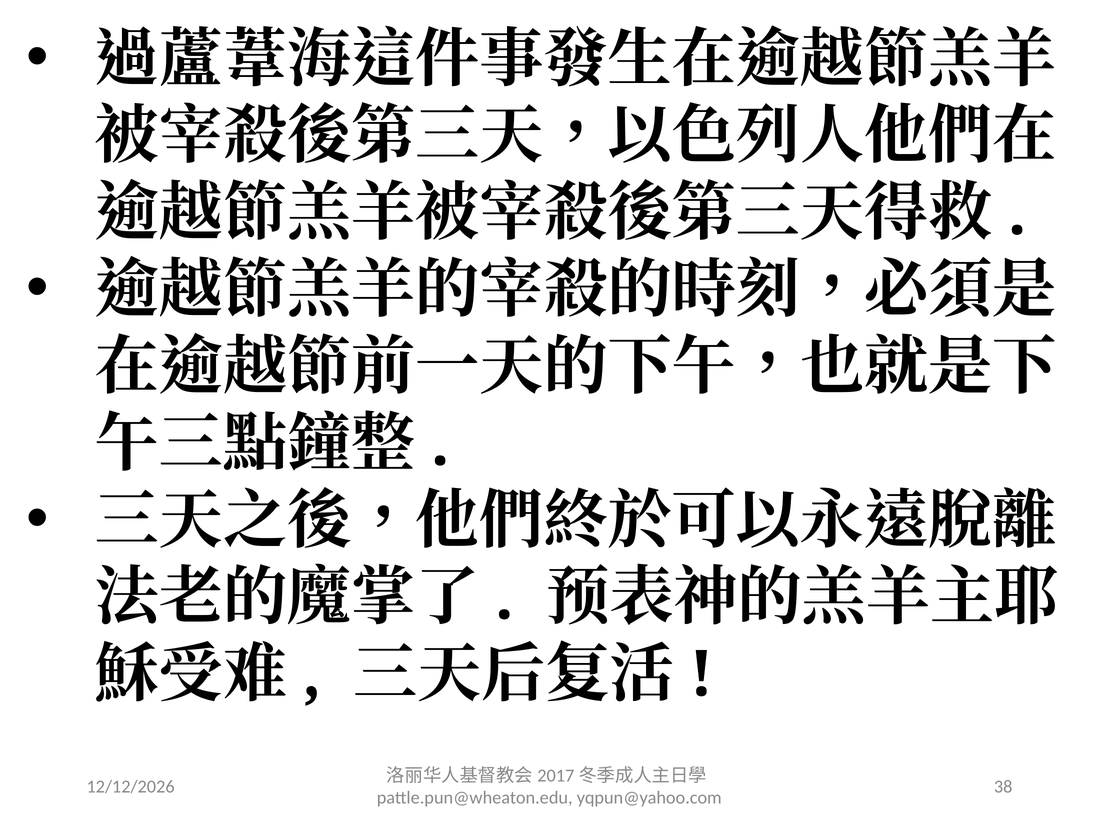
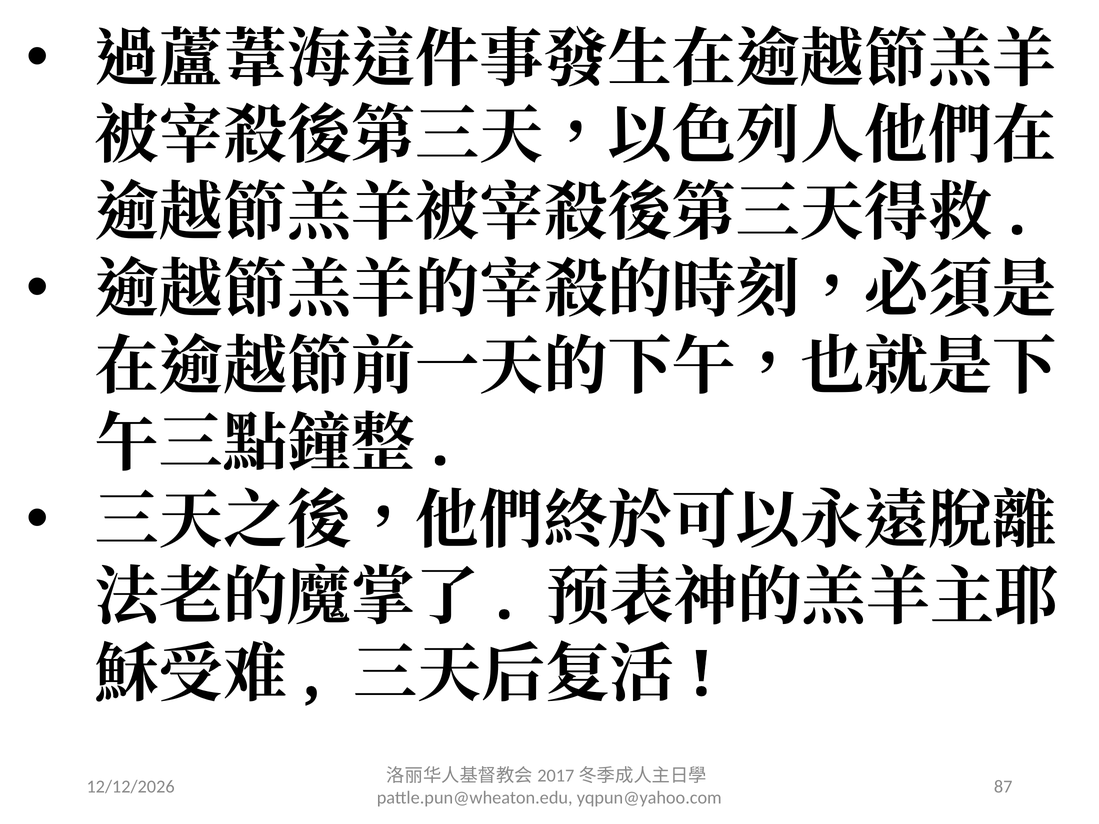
38: 38 -> 87 (1003, 787)
